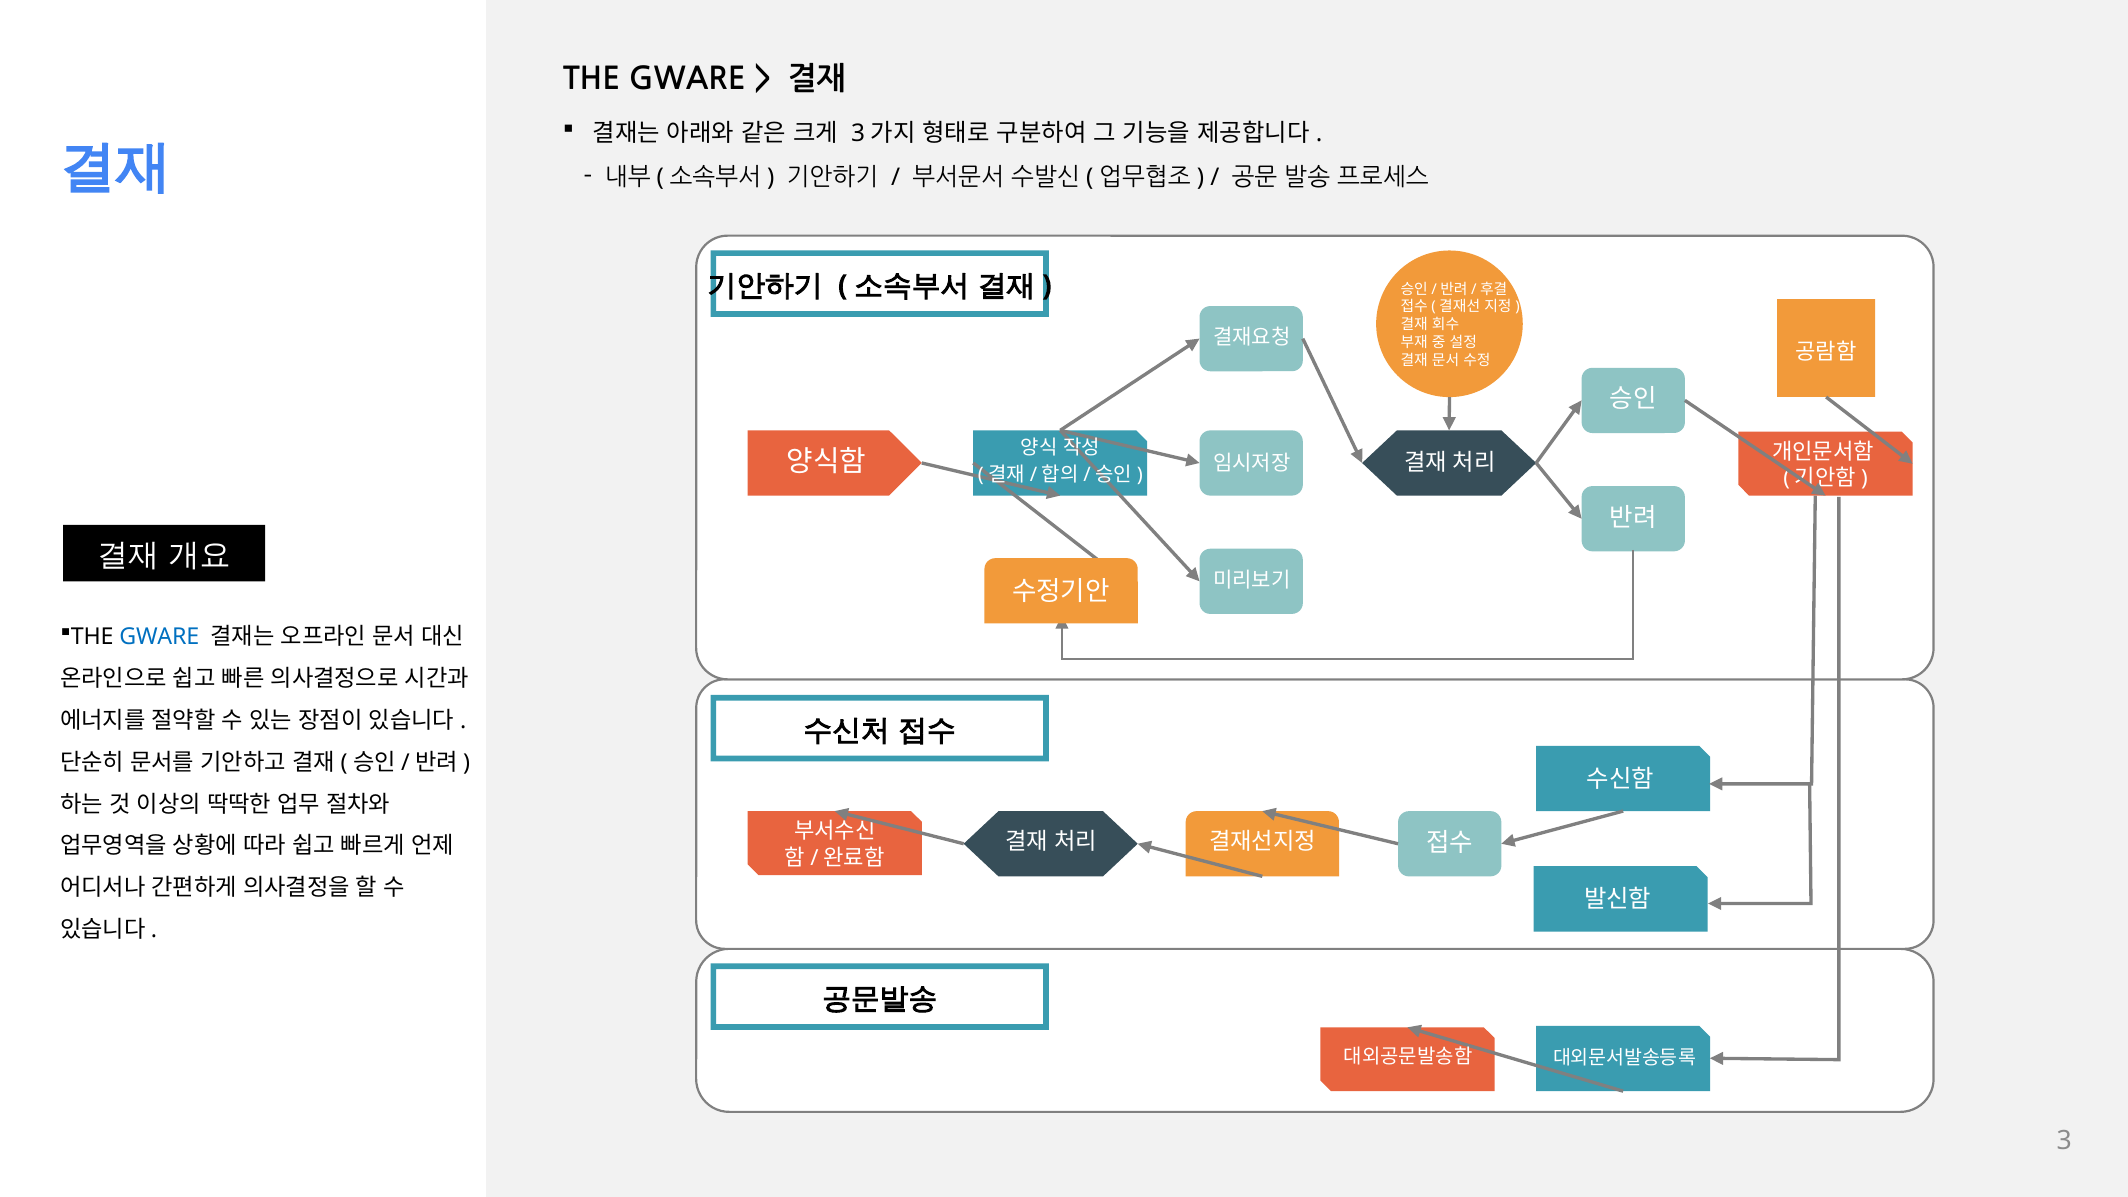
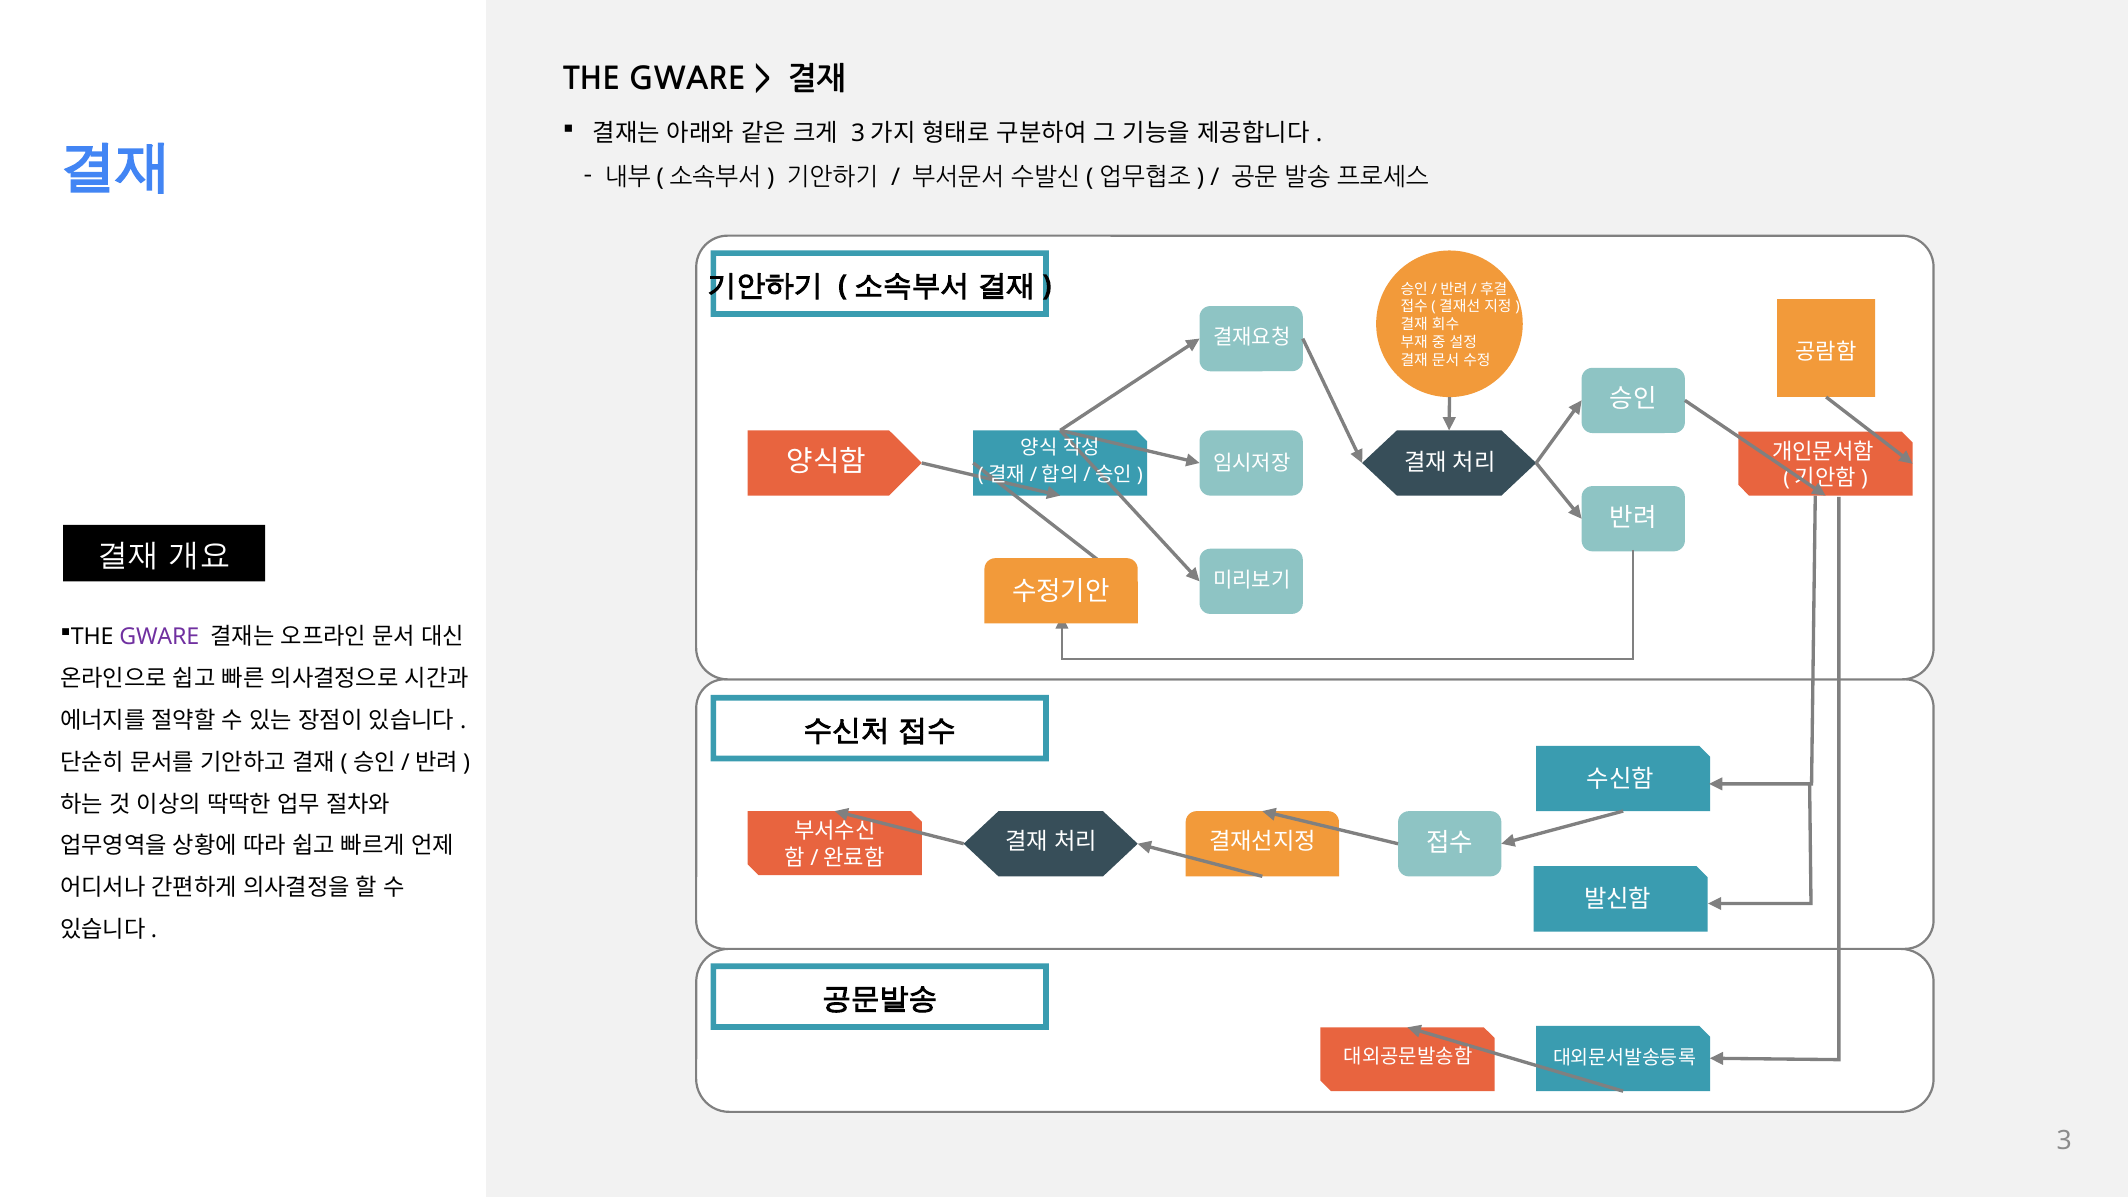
GWARE colour: blue -> purple (159, 637)
